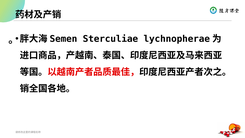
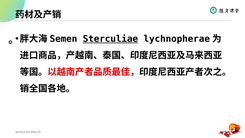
Sterculiae underline: none -> present (110, 39)
